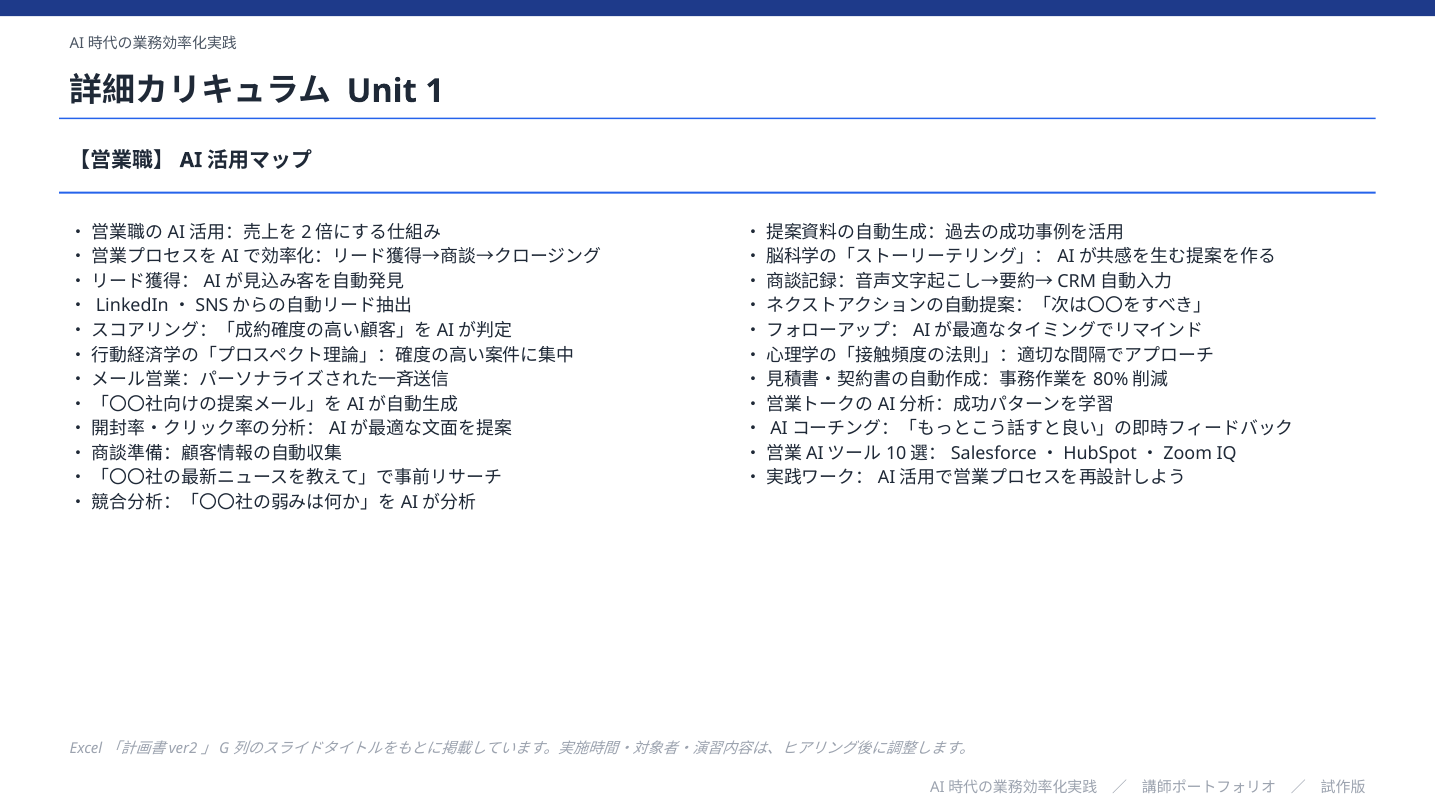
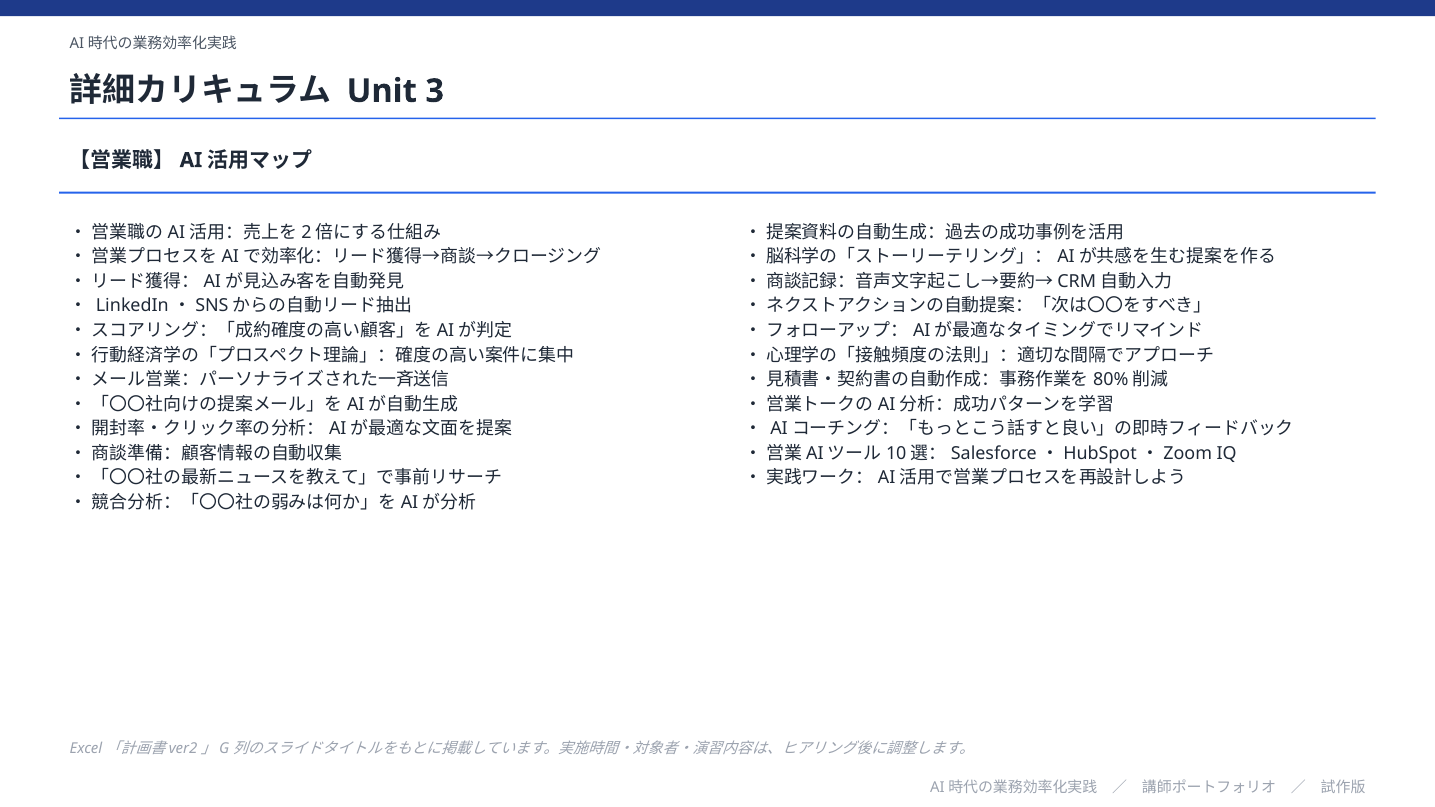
1: 1 -> 3 (435, 91)
